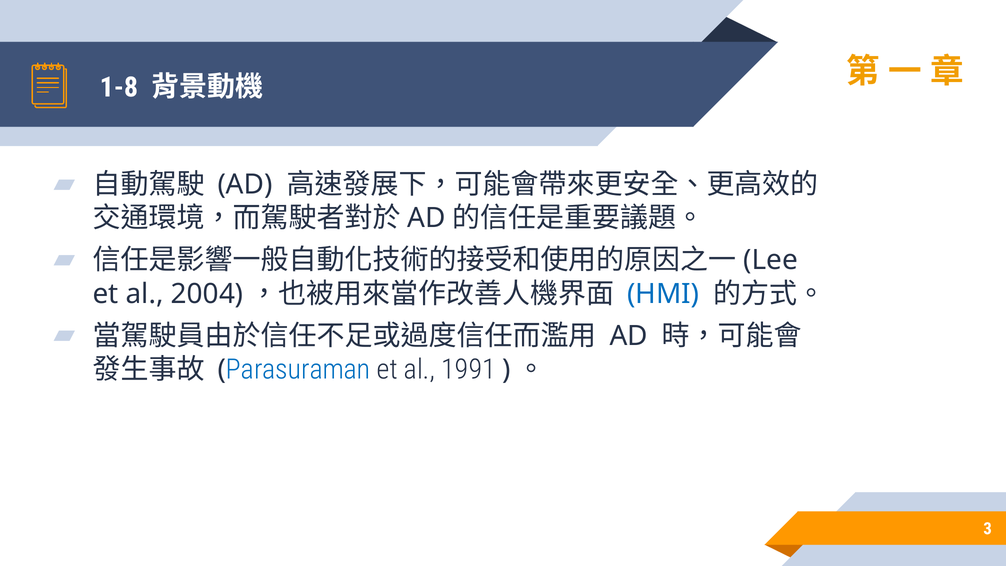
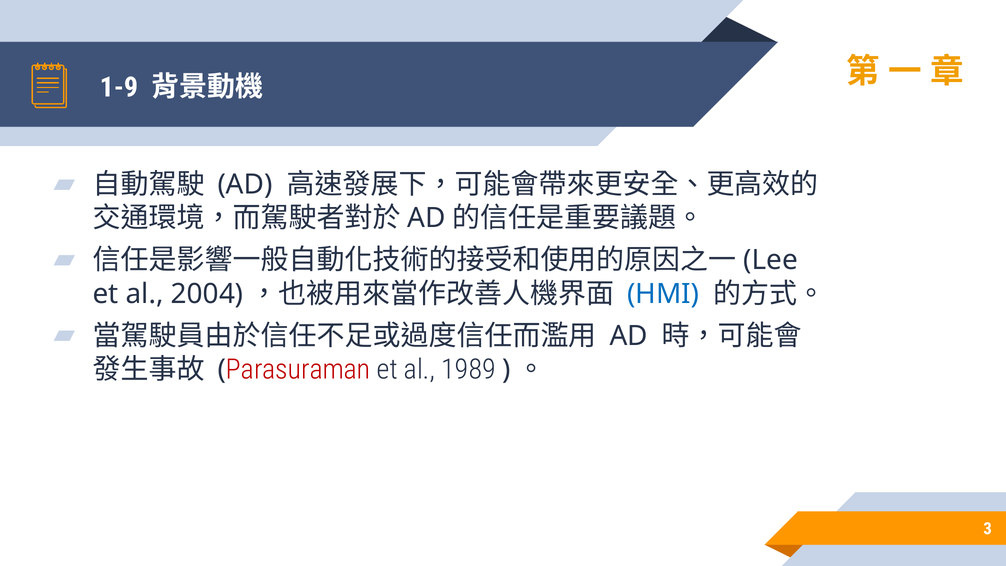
1-8: 1-8 -> 1-9 (119, 87)
Parasuraman colour: blue -> red (298, 369)
1991: 1991 -> 1989 (469, 369)
